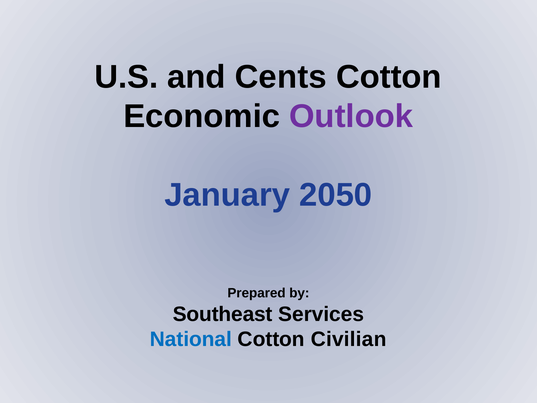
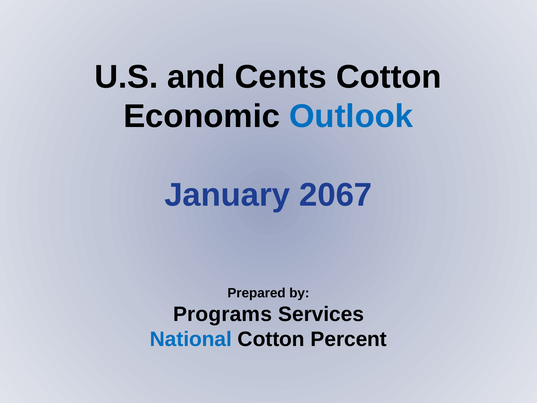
Outlook colour: purple -> blue (351, 116)
2050: 2050 -> 2067 (336, 195)
Southeast: Southeast -> Programs (223, 314)
Civilian: Civilian -> Percent (349, 339)
